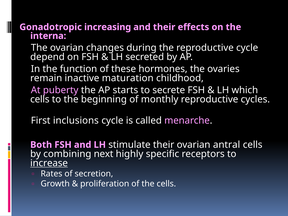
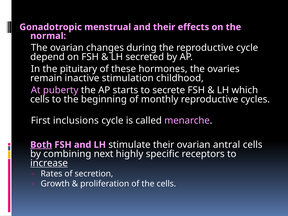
increasing: increasing -> menstrual (108, 27)
interna: interna -> normal (48, 36)
function: function -> pituitary (79, 69)
maturation: maturation -> stimulation (128, 78)
Both underline: none -> present (41, 145)
